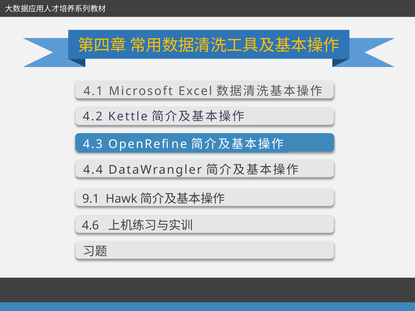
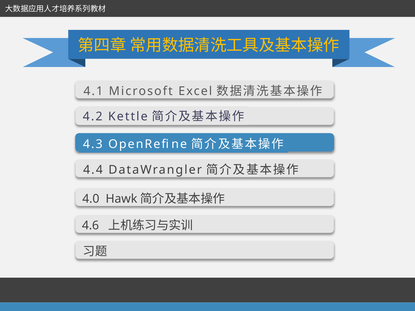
9.1: 9.1 -> 4.0 (91, 199)
